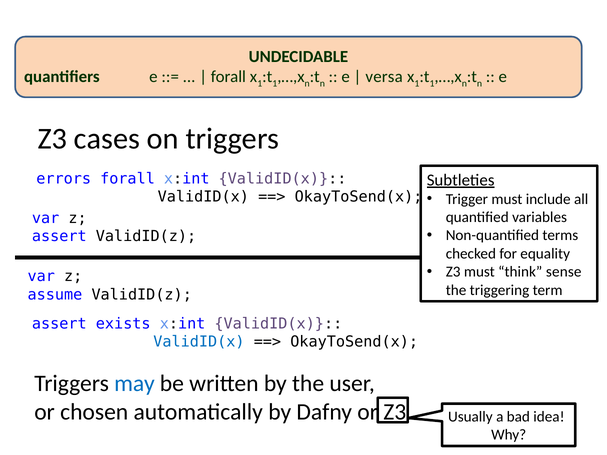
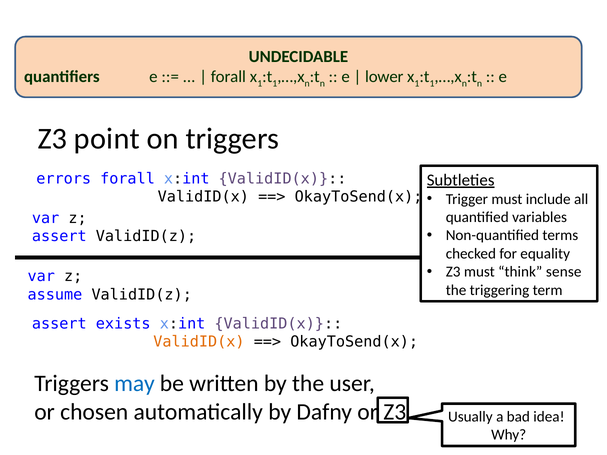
versa: versa -> lower (384, 77)
cases: cases -> point (107, 139)
ValidID(x colour: blue -> orange (199, 342)
